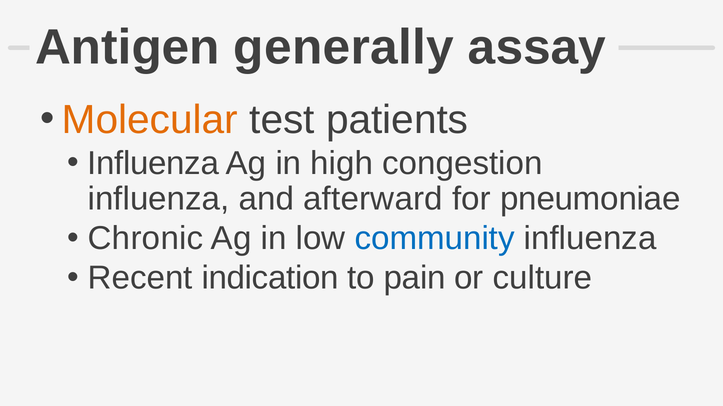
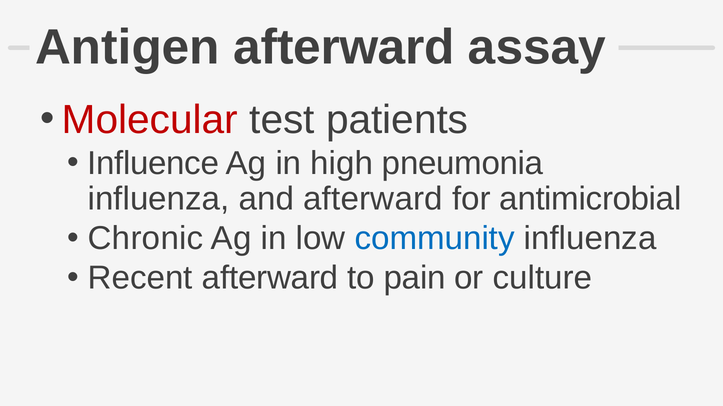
Antigen generally: generally -> afterward (344, 48)
Molecular colour: orange -> red (150, 120)
Influenza: Influenza -> Influence (153, 164)
congestion: congestion -> pneumonia (463, 164)
pneumoniae: pneumoniae -> antimicrobial (590, 199)
Recent indication: indication -> afterward (270, 278)
